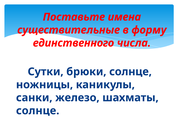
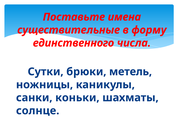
брюки солнце: солнце -> метель (131, 72)
железо: железо -> коньки (77, 98)
